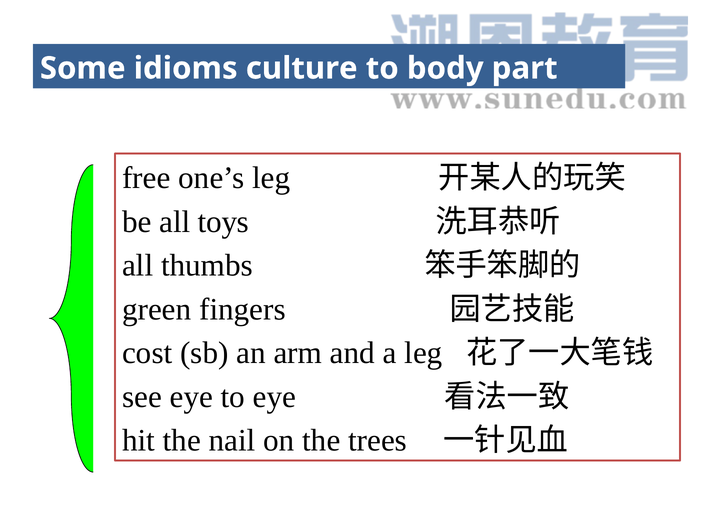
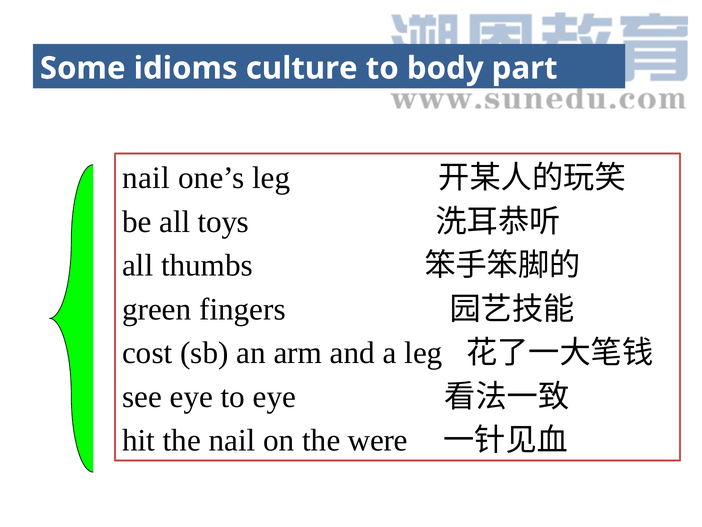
free: free -> nail (146, 178)
trees: trees -> were (378, 440)
